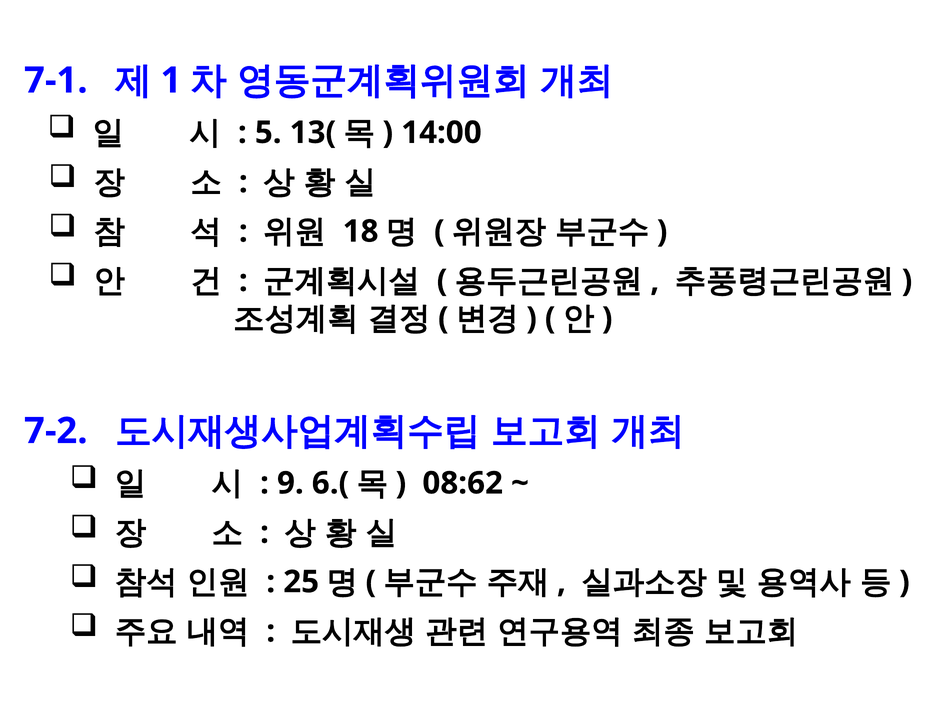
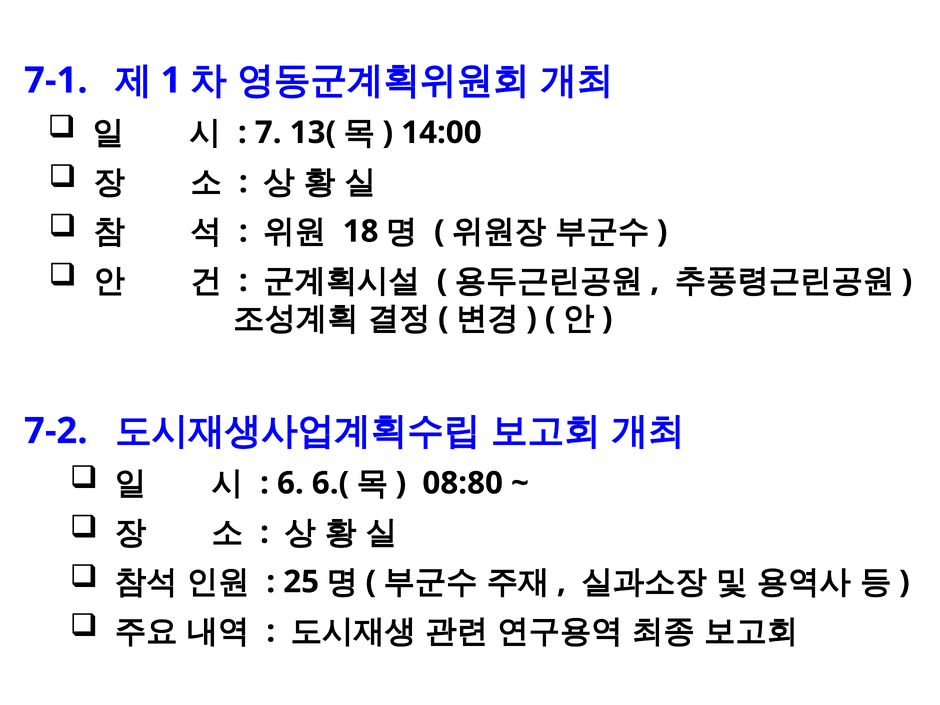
5: 5 -> 7 (268, 133)
9: 9 -> 6 (290, 483)
08:62: 08:62 -> 08:80 (463, 483)
